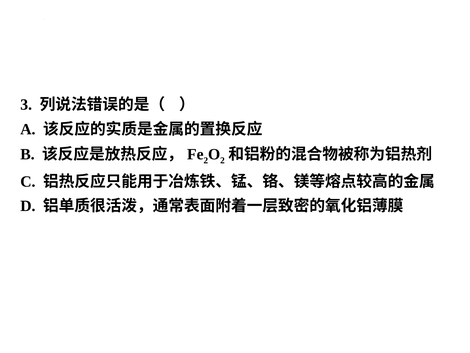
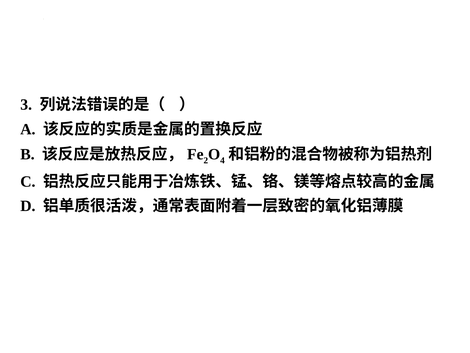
2: 2 -> 4 (222, 160)
